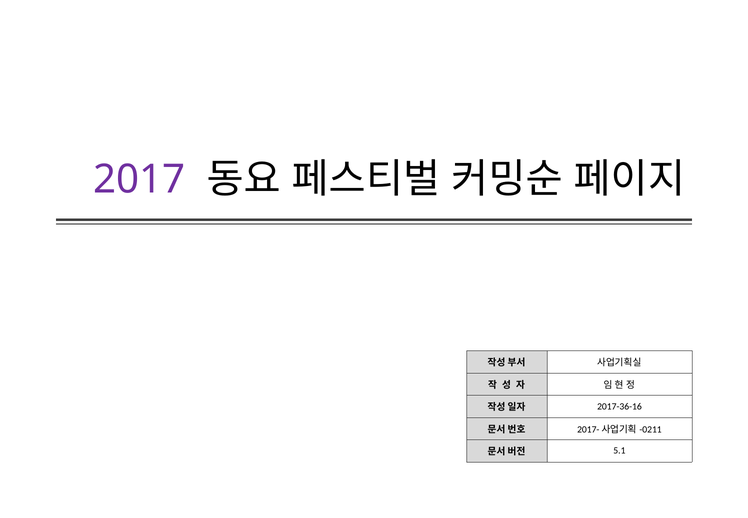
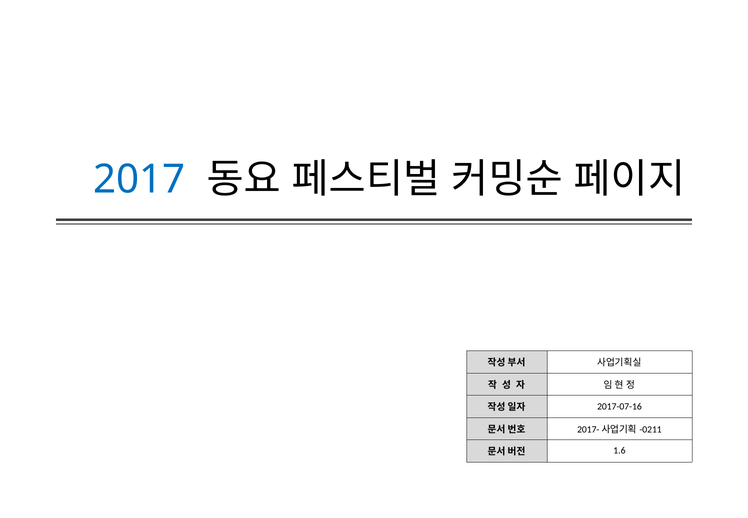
2017 colour: purple -> blue (139, 179)
2017-36-16: 2017-36-16 -> 2017-07-16 (619, 406)
5.1: 5.1 -> 1.6 (619, 451)
